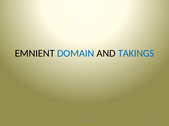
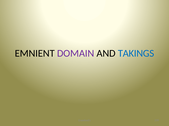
DOMAIN colour: blue -> purple (76, 54)
